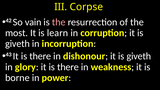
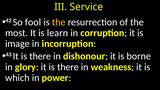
Corpse: Corpse -> Service (86, 7)
vain: vain -> fool (33, 22)
the colour: pink -> yellow (59, 22)
giveth: giveth -> image (17, 44)
dishonour it is giveth: giveth -> borne (139, 56)
borne: borne -> which (17, 78)
